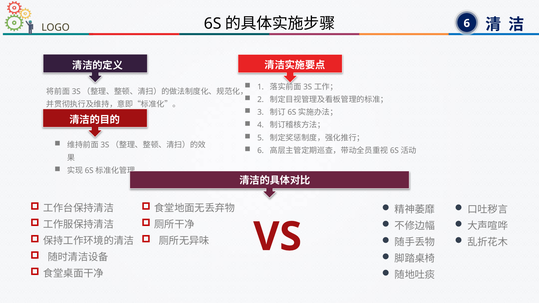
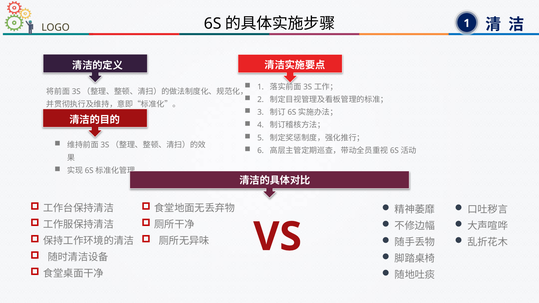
6: 6 -> 1 (467, 23)
